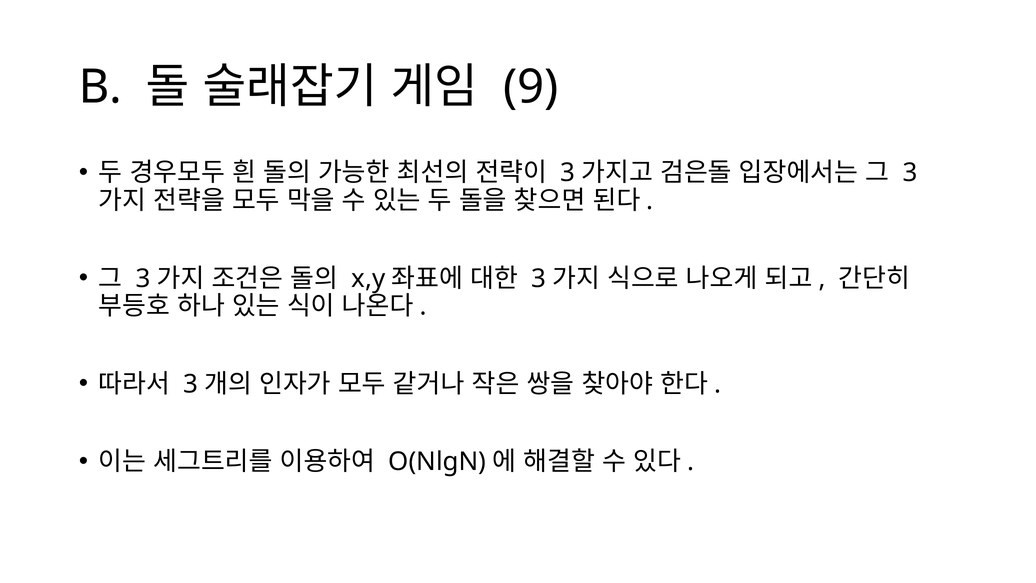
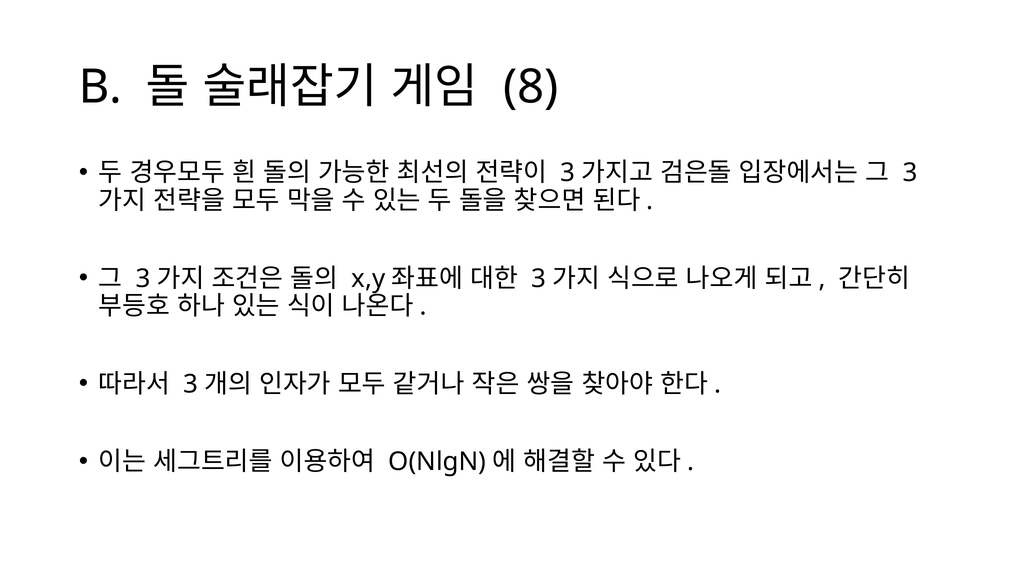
9: 9 -> 8 (531, 87)
